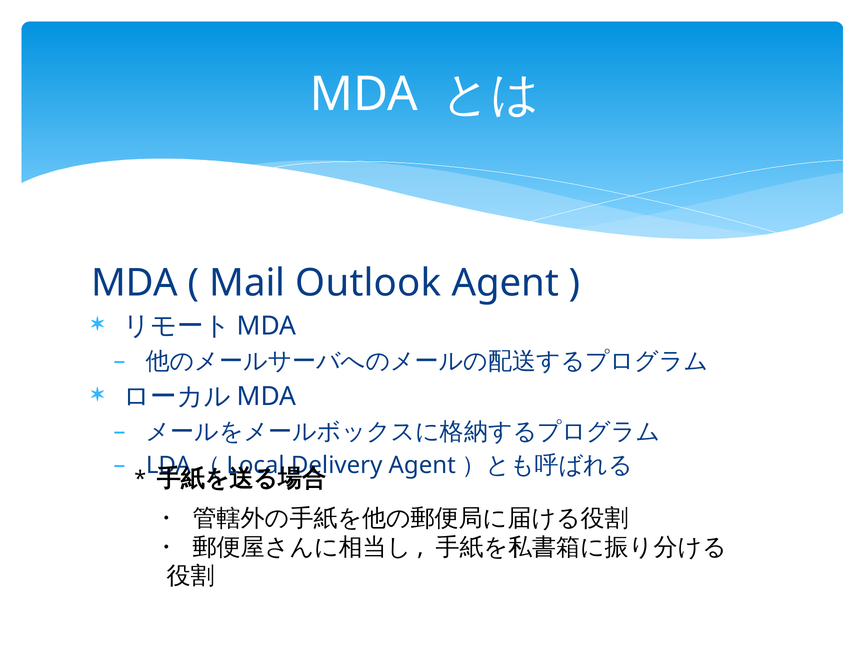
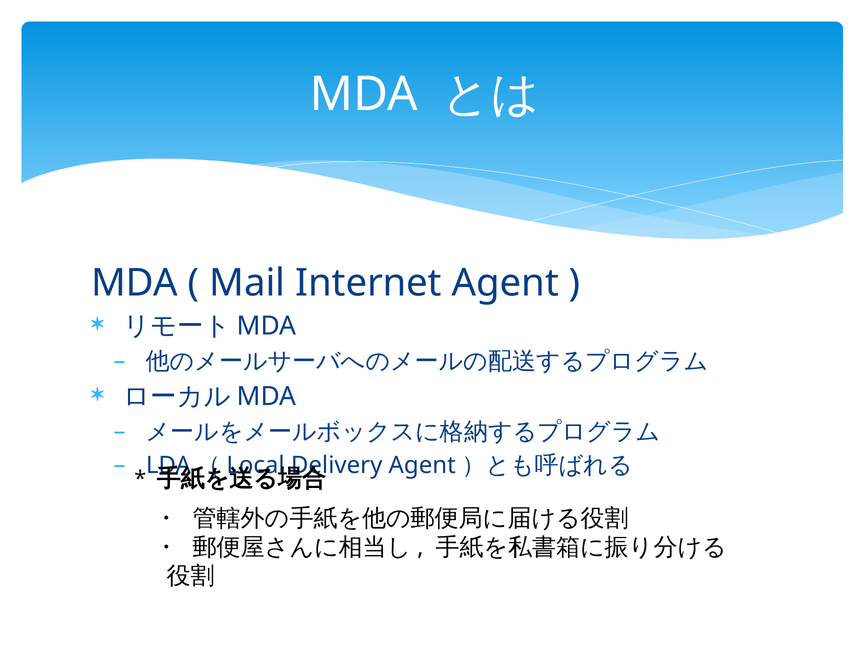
Outlook: Outlook -> Internet (369, 283)
